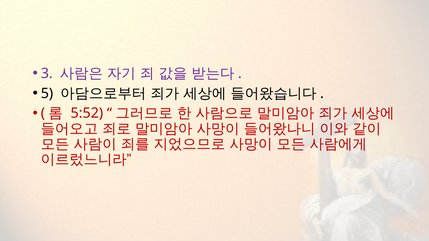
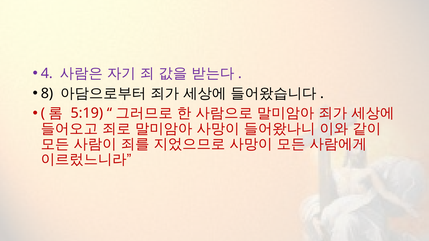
3: 3 -> 4 (47, 73)
5: 5 -> 8 (47, 93)
5:52: 5:52 -> 5:19 (87, 113)
